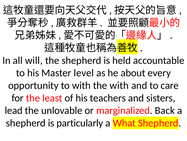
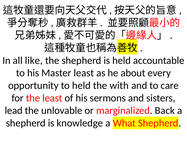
will: will -> like (34, 60)
Master level: level -> least (84, 73)
to with: with -> held (81, 85)
teachers: teachers -> sermons (108, 97)
particularly: particularly -> knowledge (80, 122)
